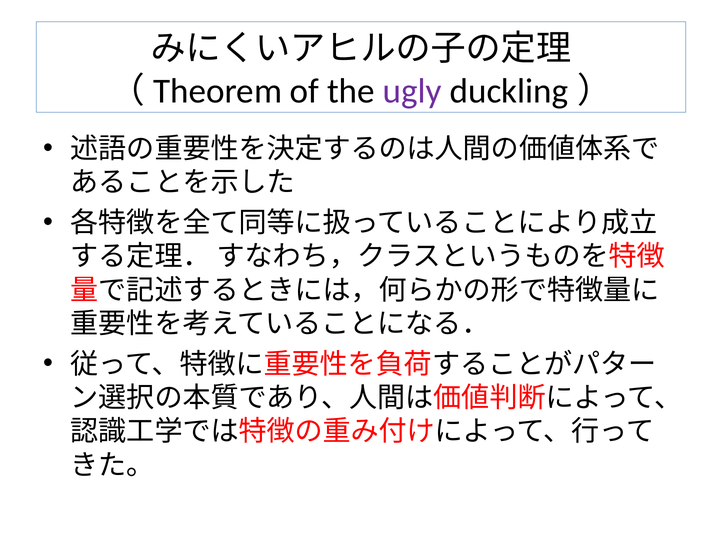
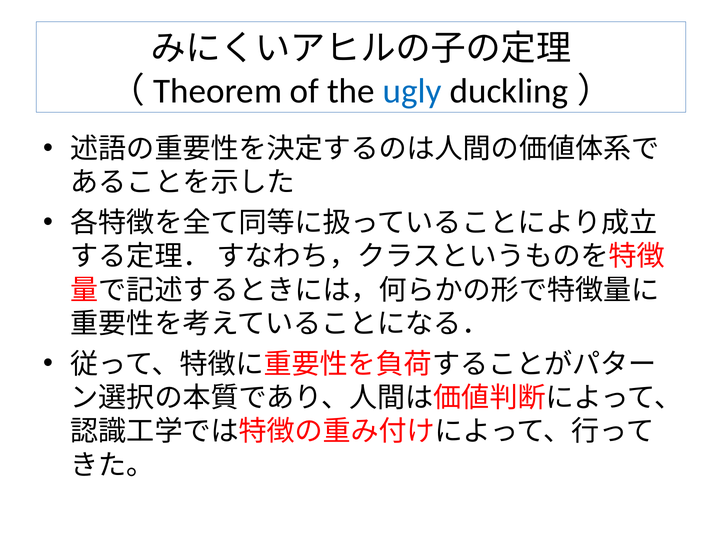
ugly colour: purple -> blue (412, 91)
